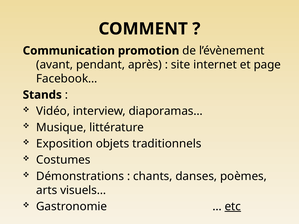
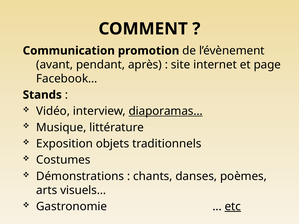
diaporamas… underline: none -> present (166, 111)
